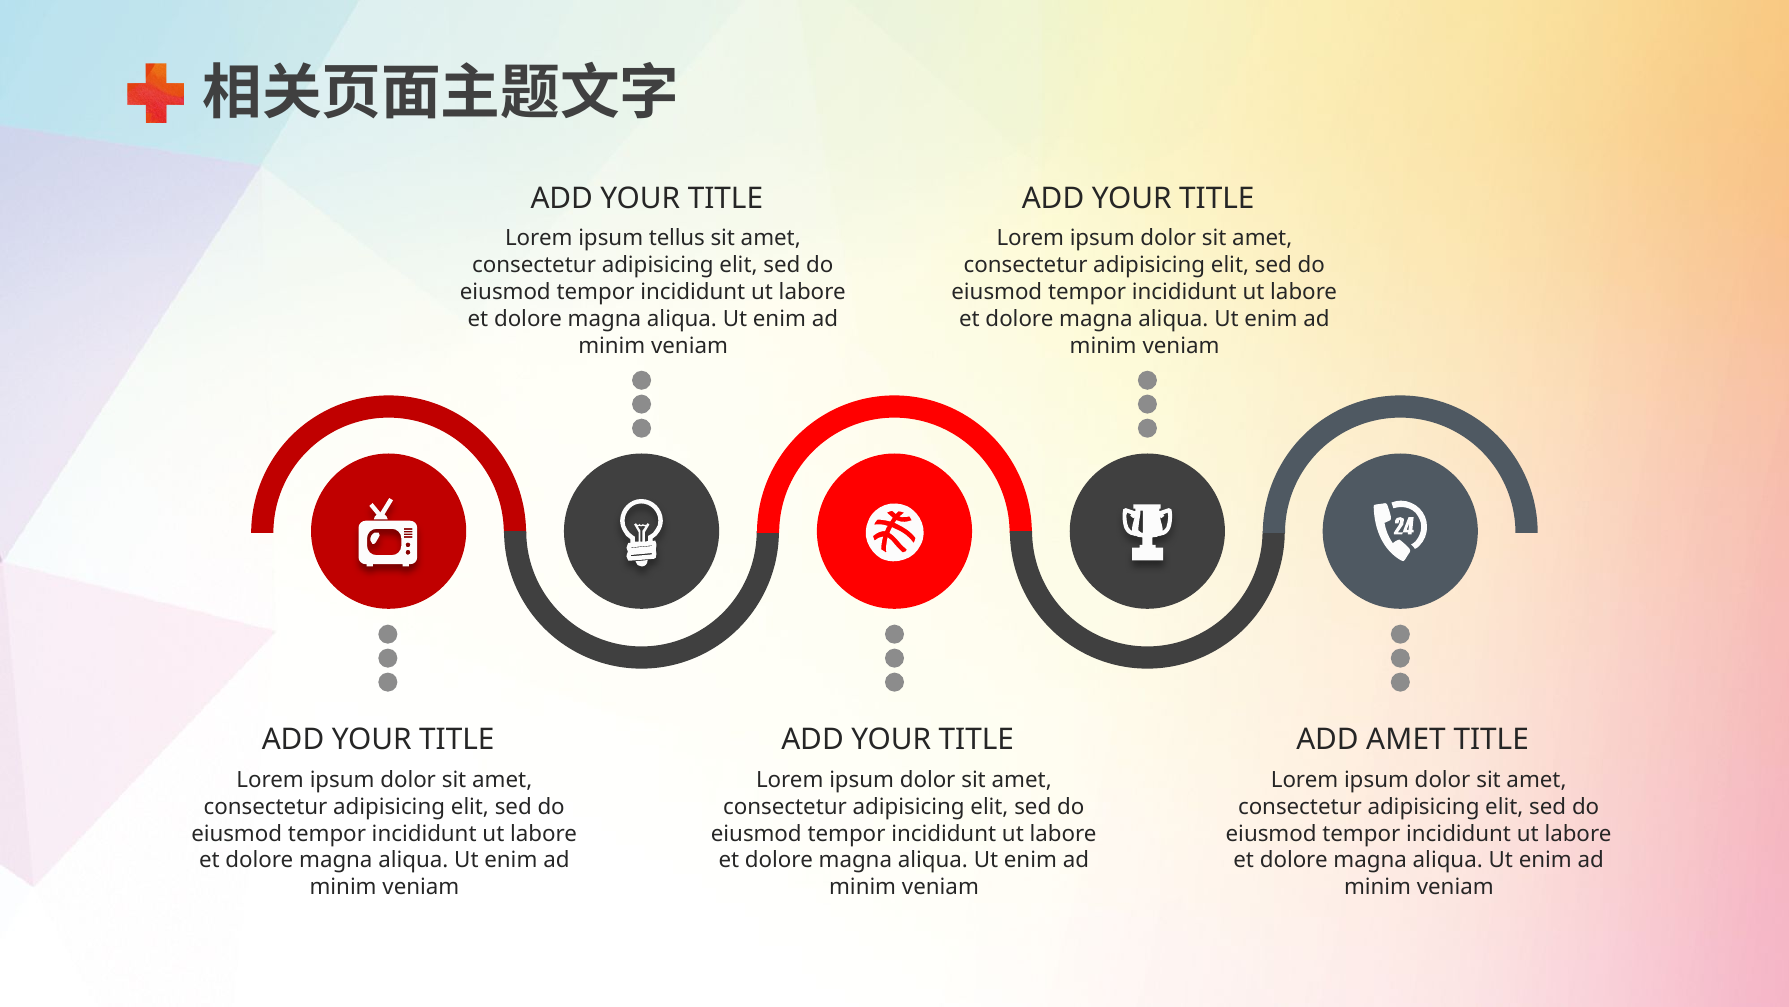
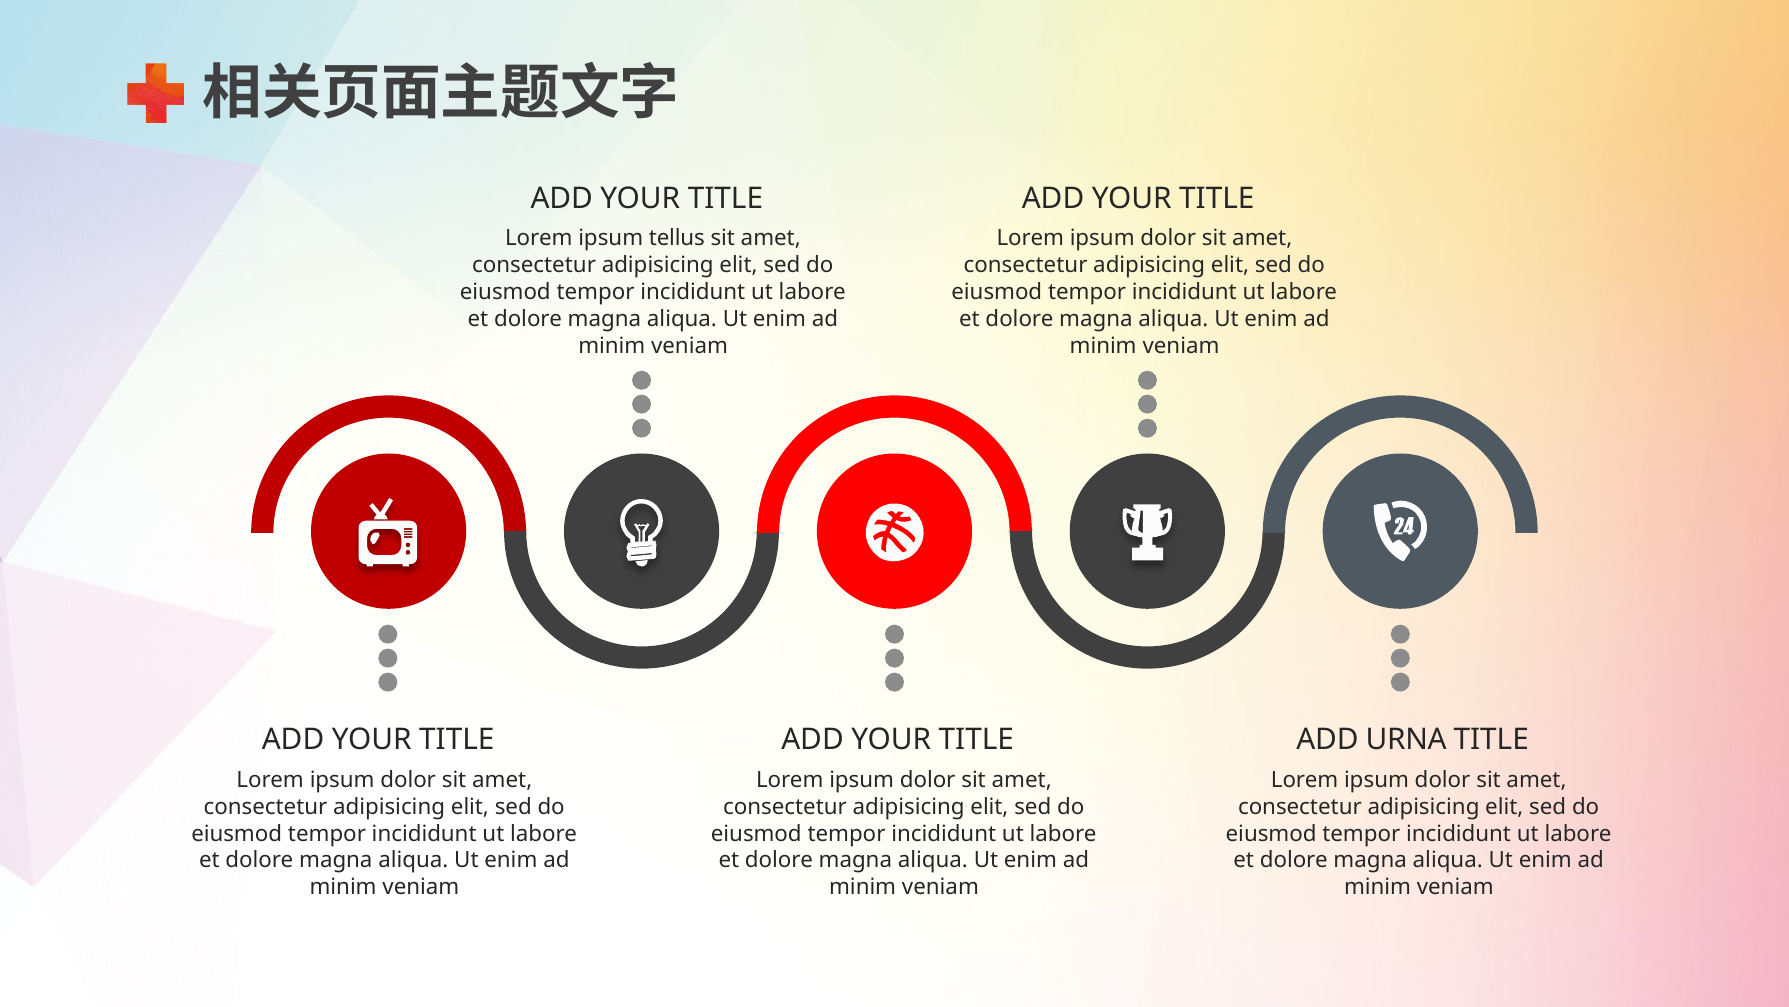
ADD AMET: AMET -> URNA (1406, 739)
